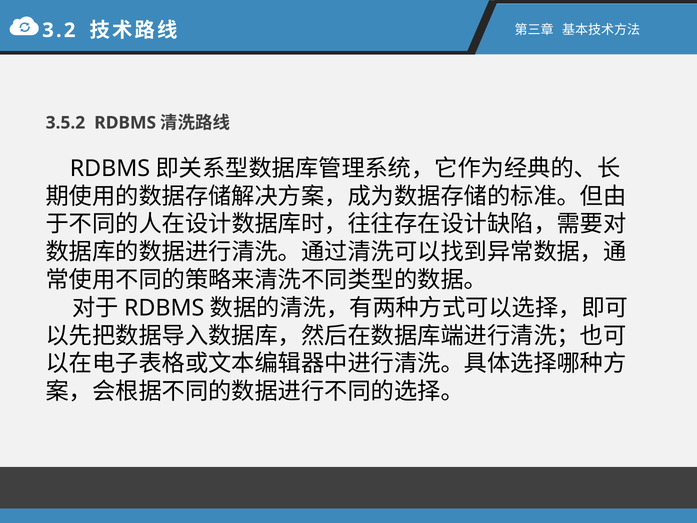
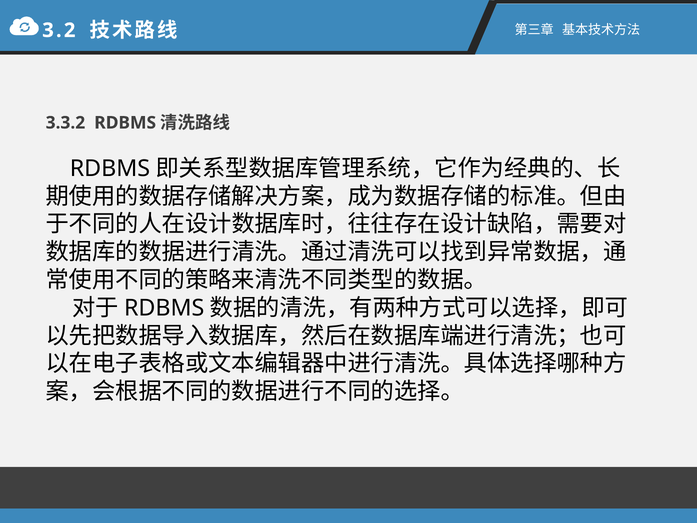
3.5.2: 3.5.2 -> 3.3.2 (65, 123)
